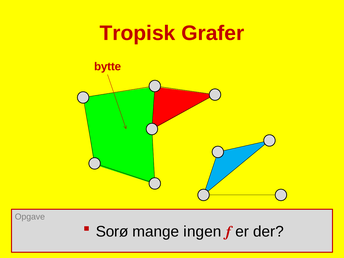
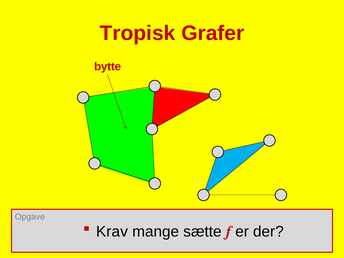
Sorø: Sorø -> Krav (112, 232)
ingen: ingen -> sætte (203, 232)
